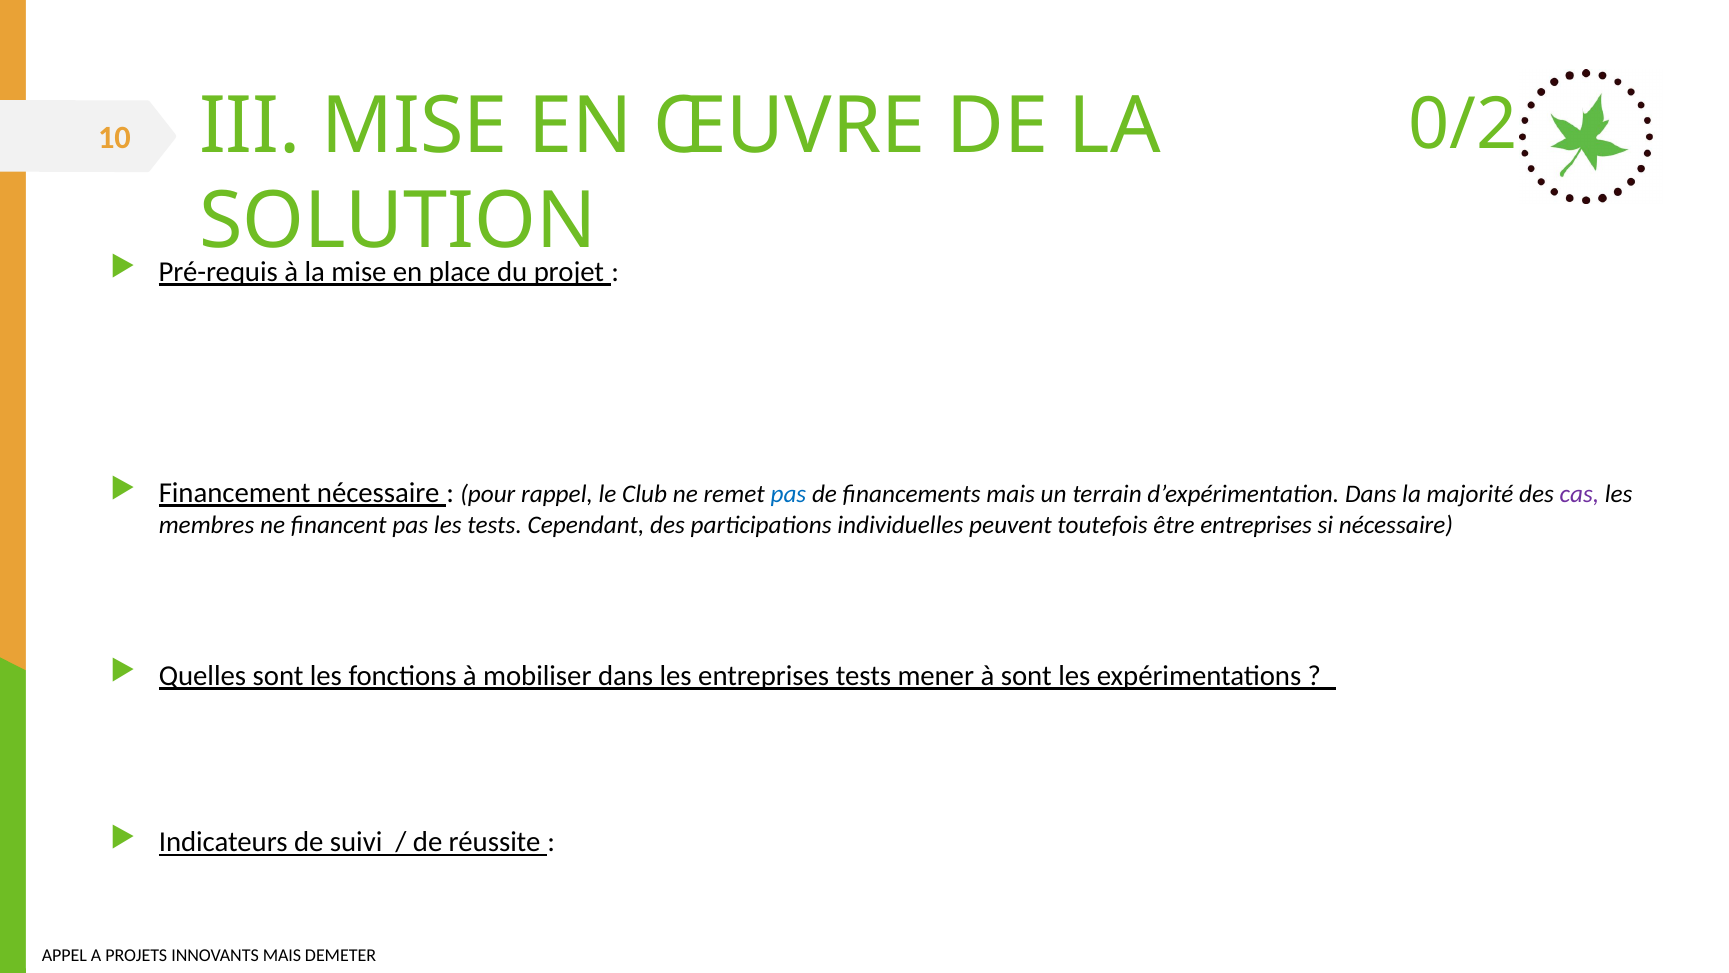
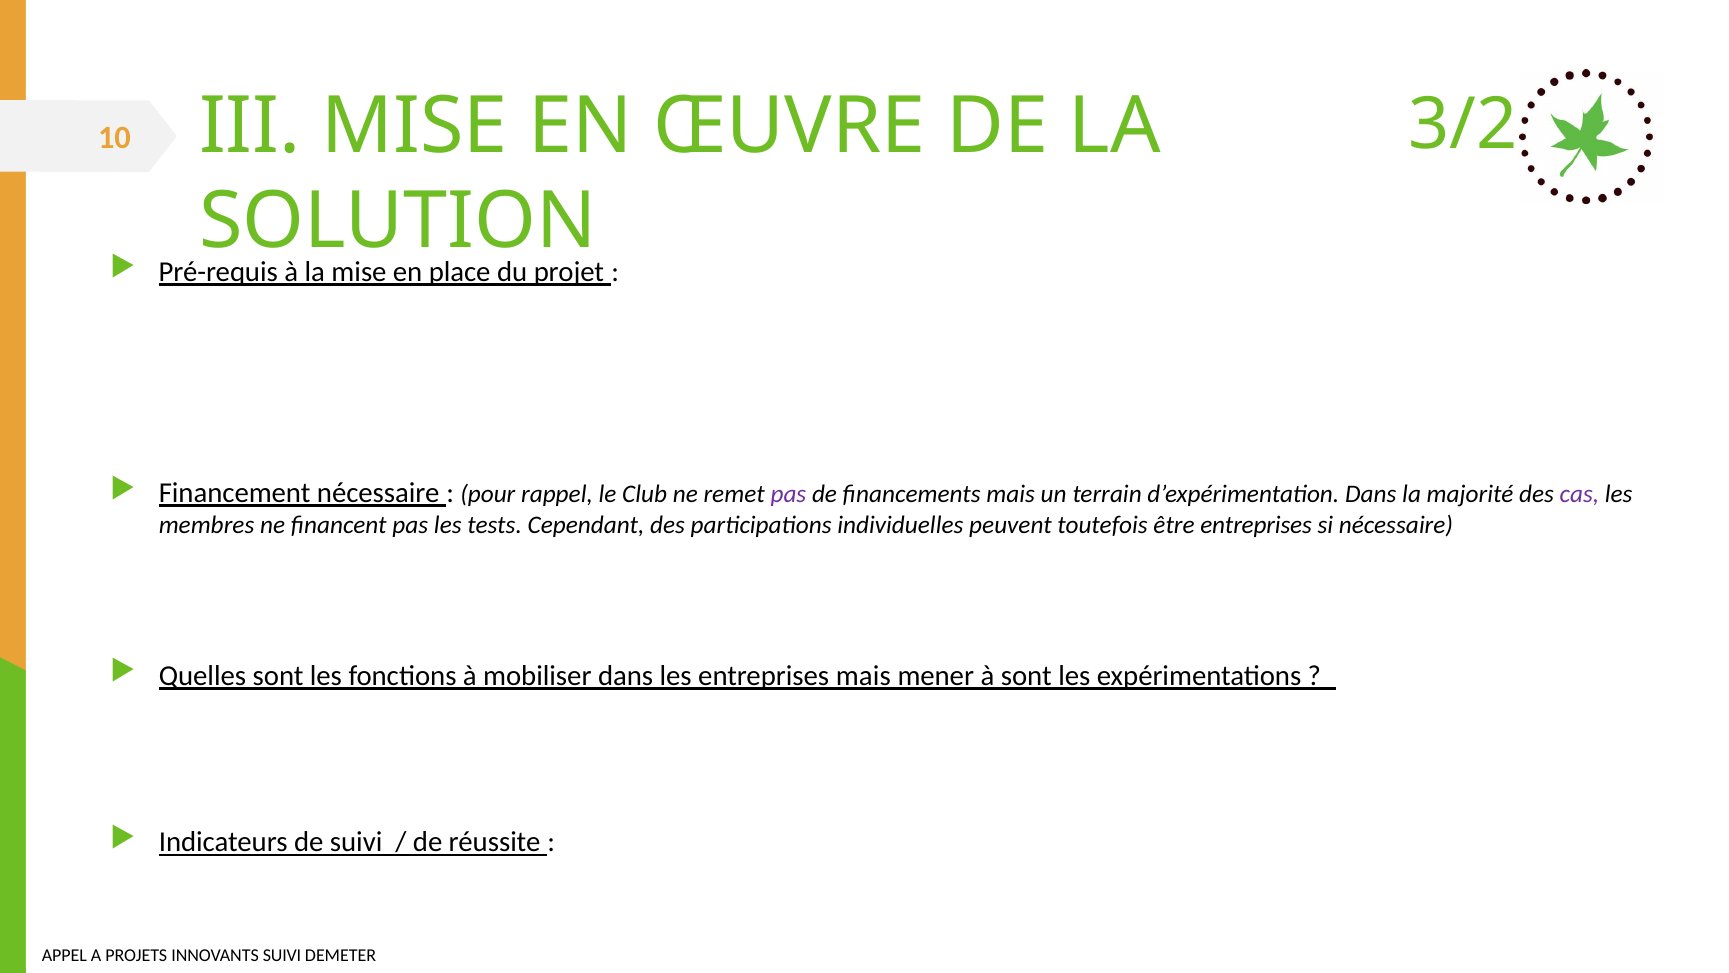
0/2: 0/2 -> 3/2 (1463, 124)
pas colour: blue -> purple (788, 494)
entreprises tests: tests -> mais (863, 675)
MAIS: MAIS -> SUIVI (282, 955)
